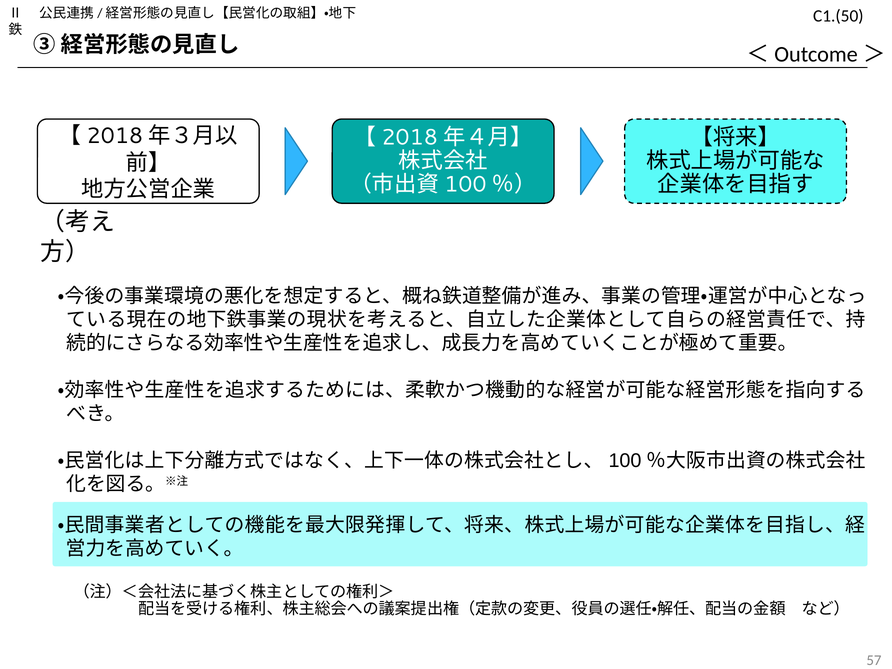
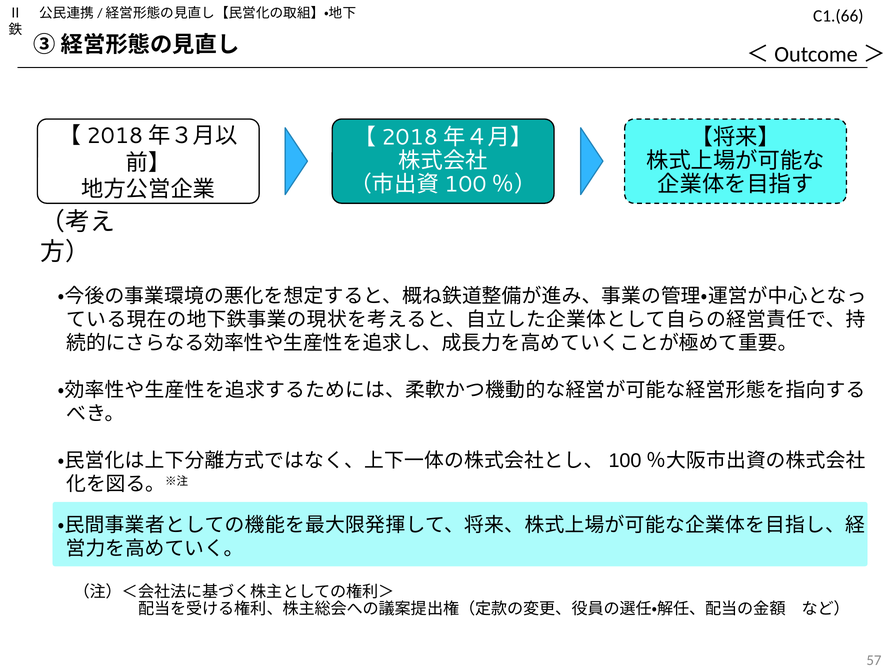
C1.(50: C1.(50 -> C1.(66 (838, 16)
